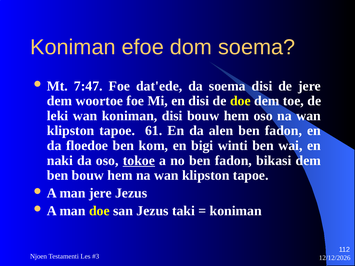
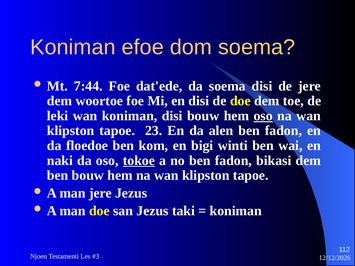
7:47: 7:47 -> 7:44 (88, 86)
oso underline: none -> present (263, 116)
61: 61 -> 23 (154, 131)
